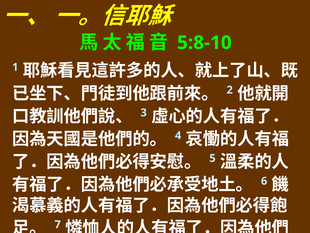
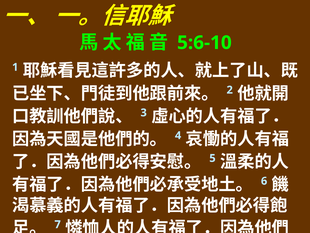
5:8-10: 5:8-10 -> 5:6-10 (204, 43)
